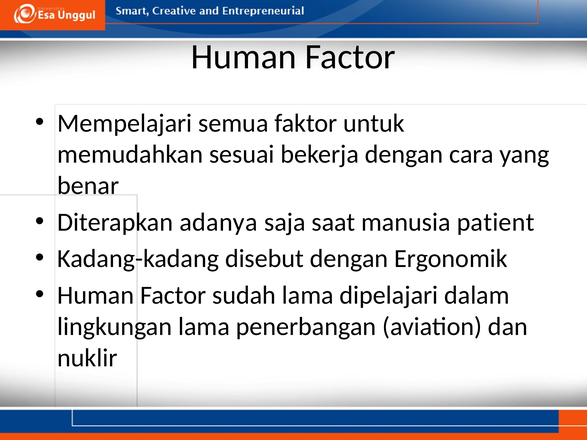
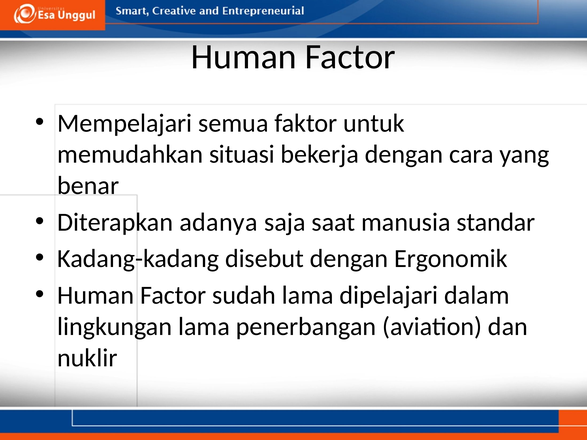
sesuai: sesuai -> situasi (242, 154)
patient: patient -> standar (496, 222)
